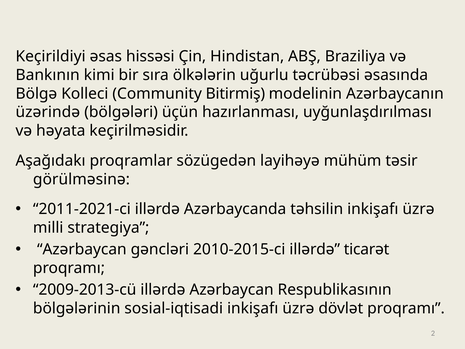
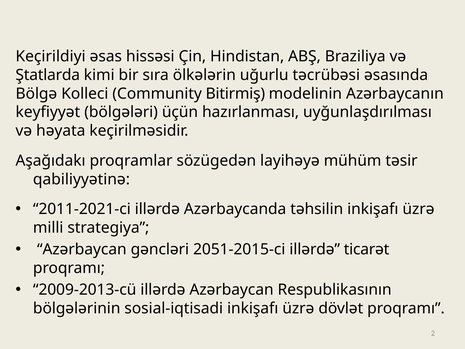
Bankının: Bankının -> Ştatlarda (48, 75)
üzərində: üzərində -> keyfiyyət (48, 112)
görülməsinə: görülməsinə -> qabiliyyətinə (81, 179)
2010-2015-ci: 2010-2015-ci -> 2051-2015-ci (239, 249)
